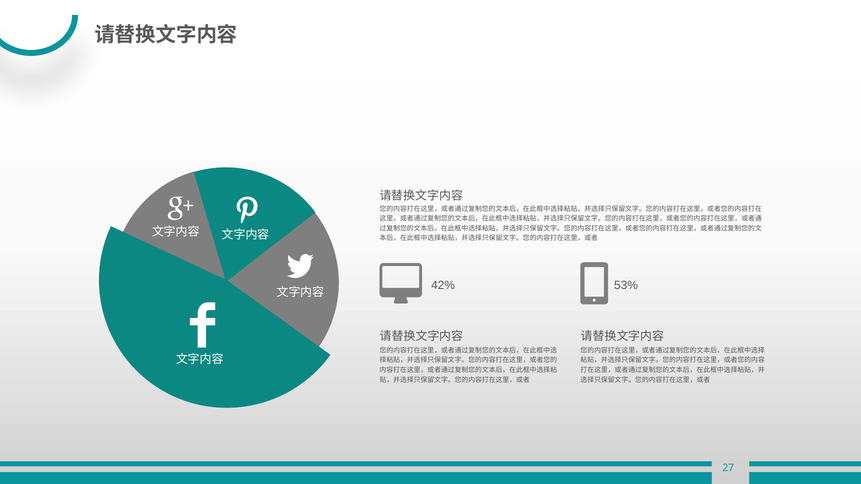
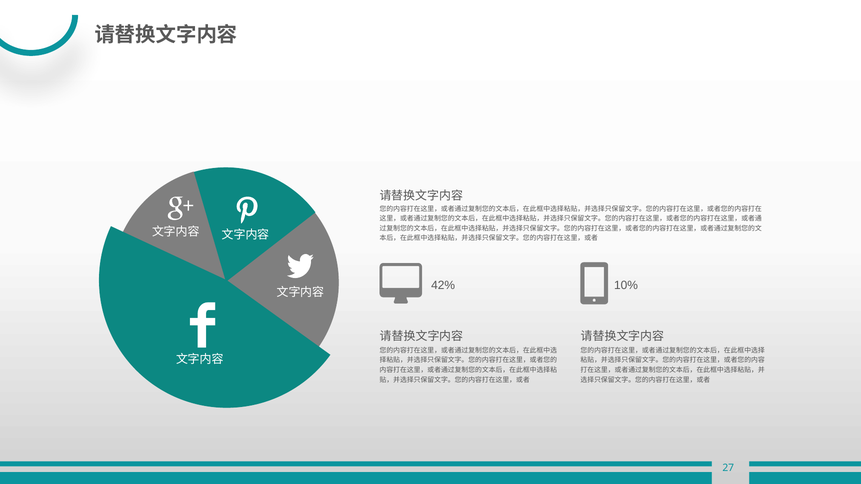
53%: 53% -> 10% (626, 286)
